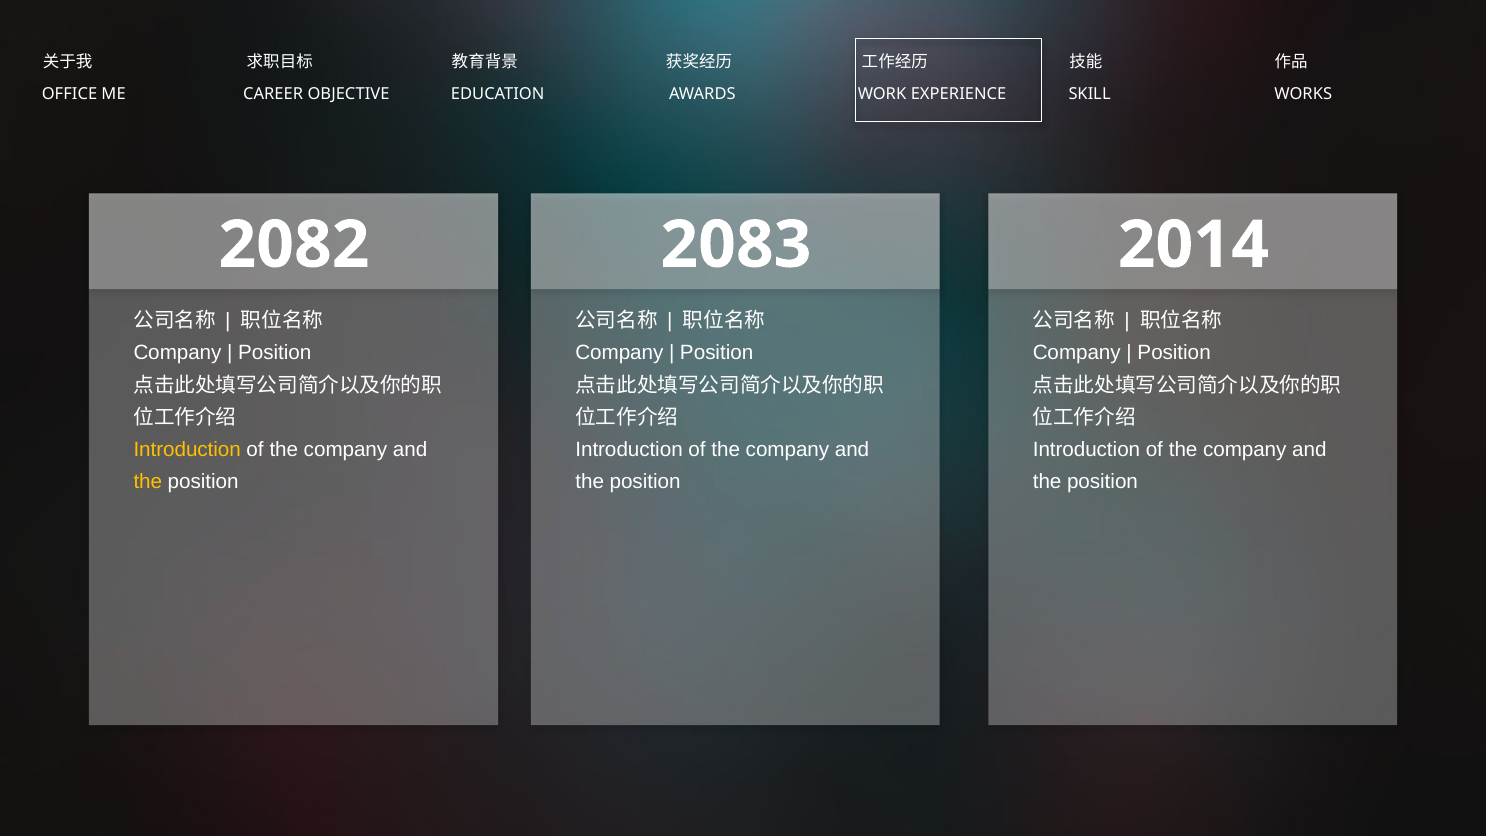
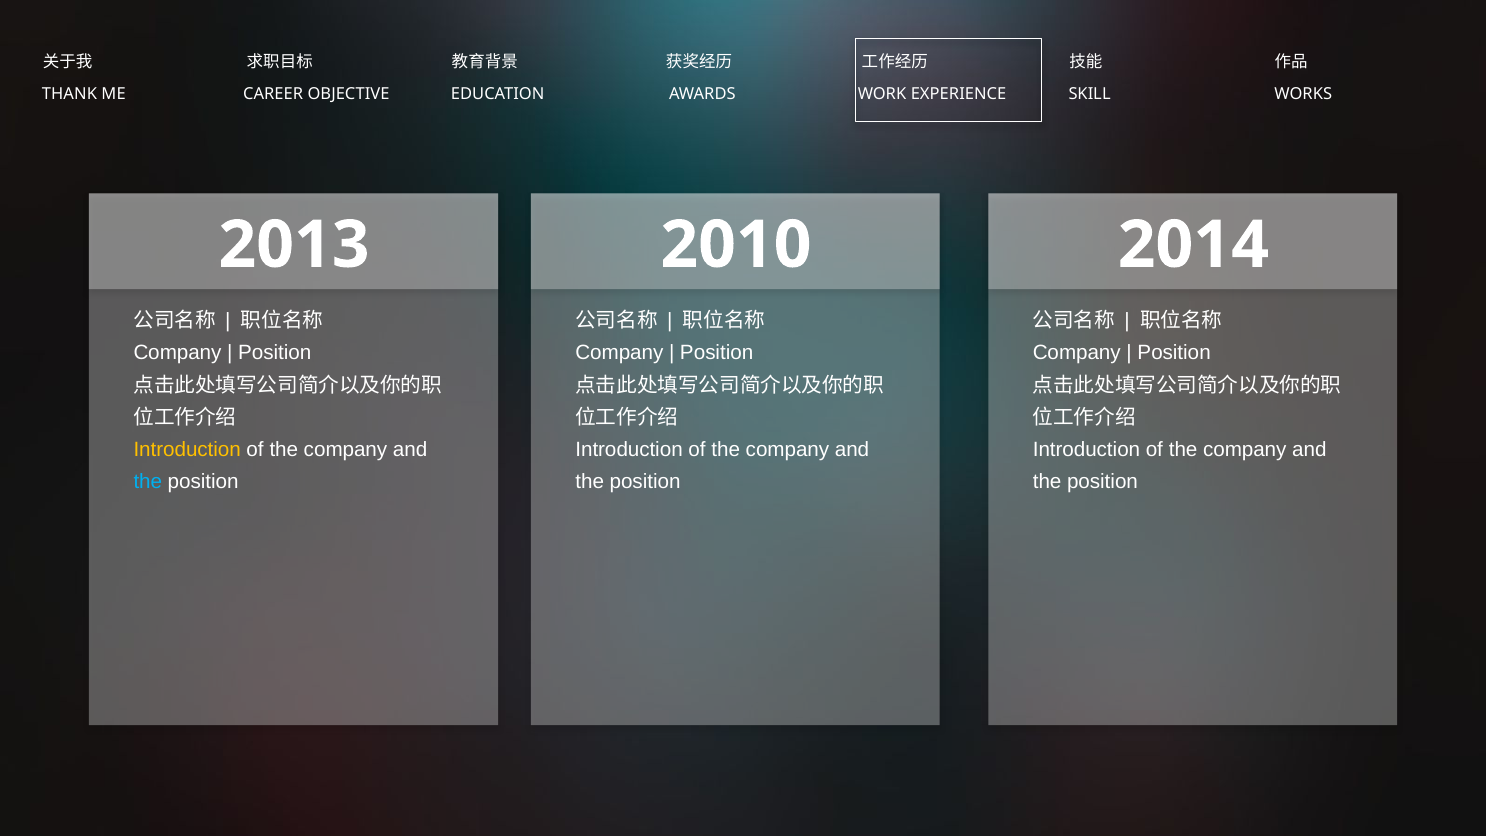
OFFICE: OFFICE -> THANK (69, 94)
2082: 2082 -> 2013 (294, 245)
2083: 2083 -> 2010 (736, 245)
the colour: yellow -> light blue (148, 482)
